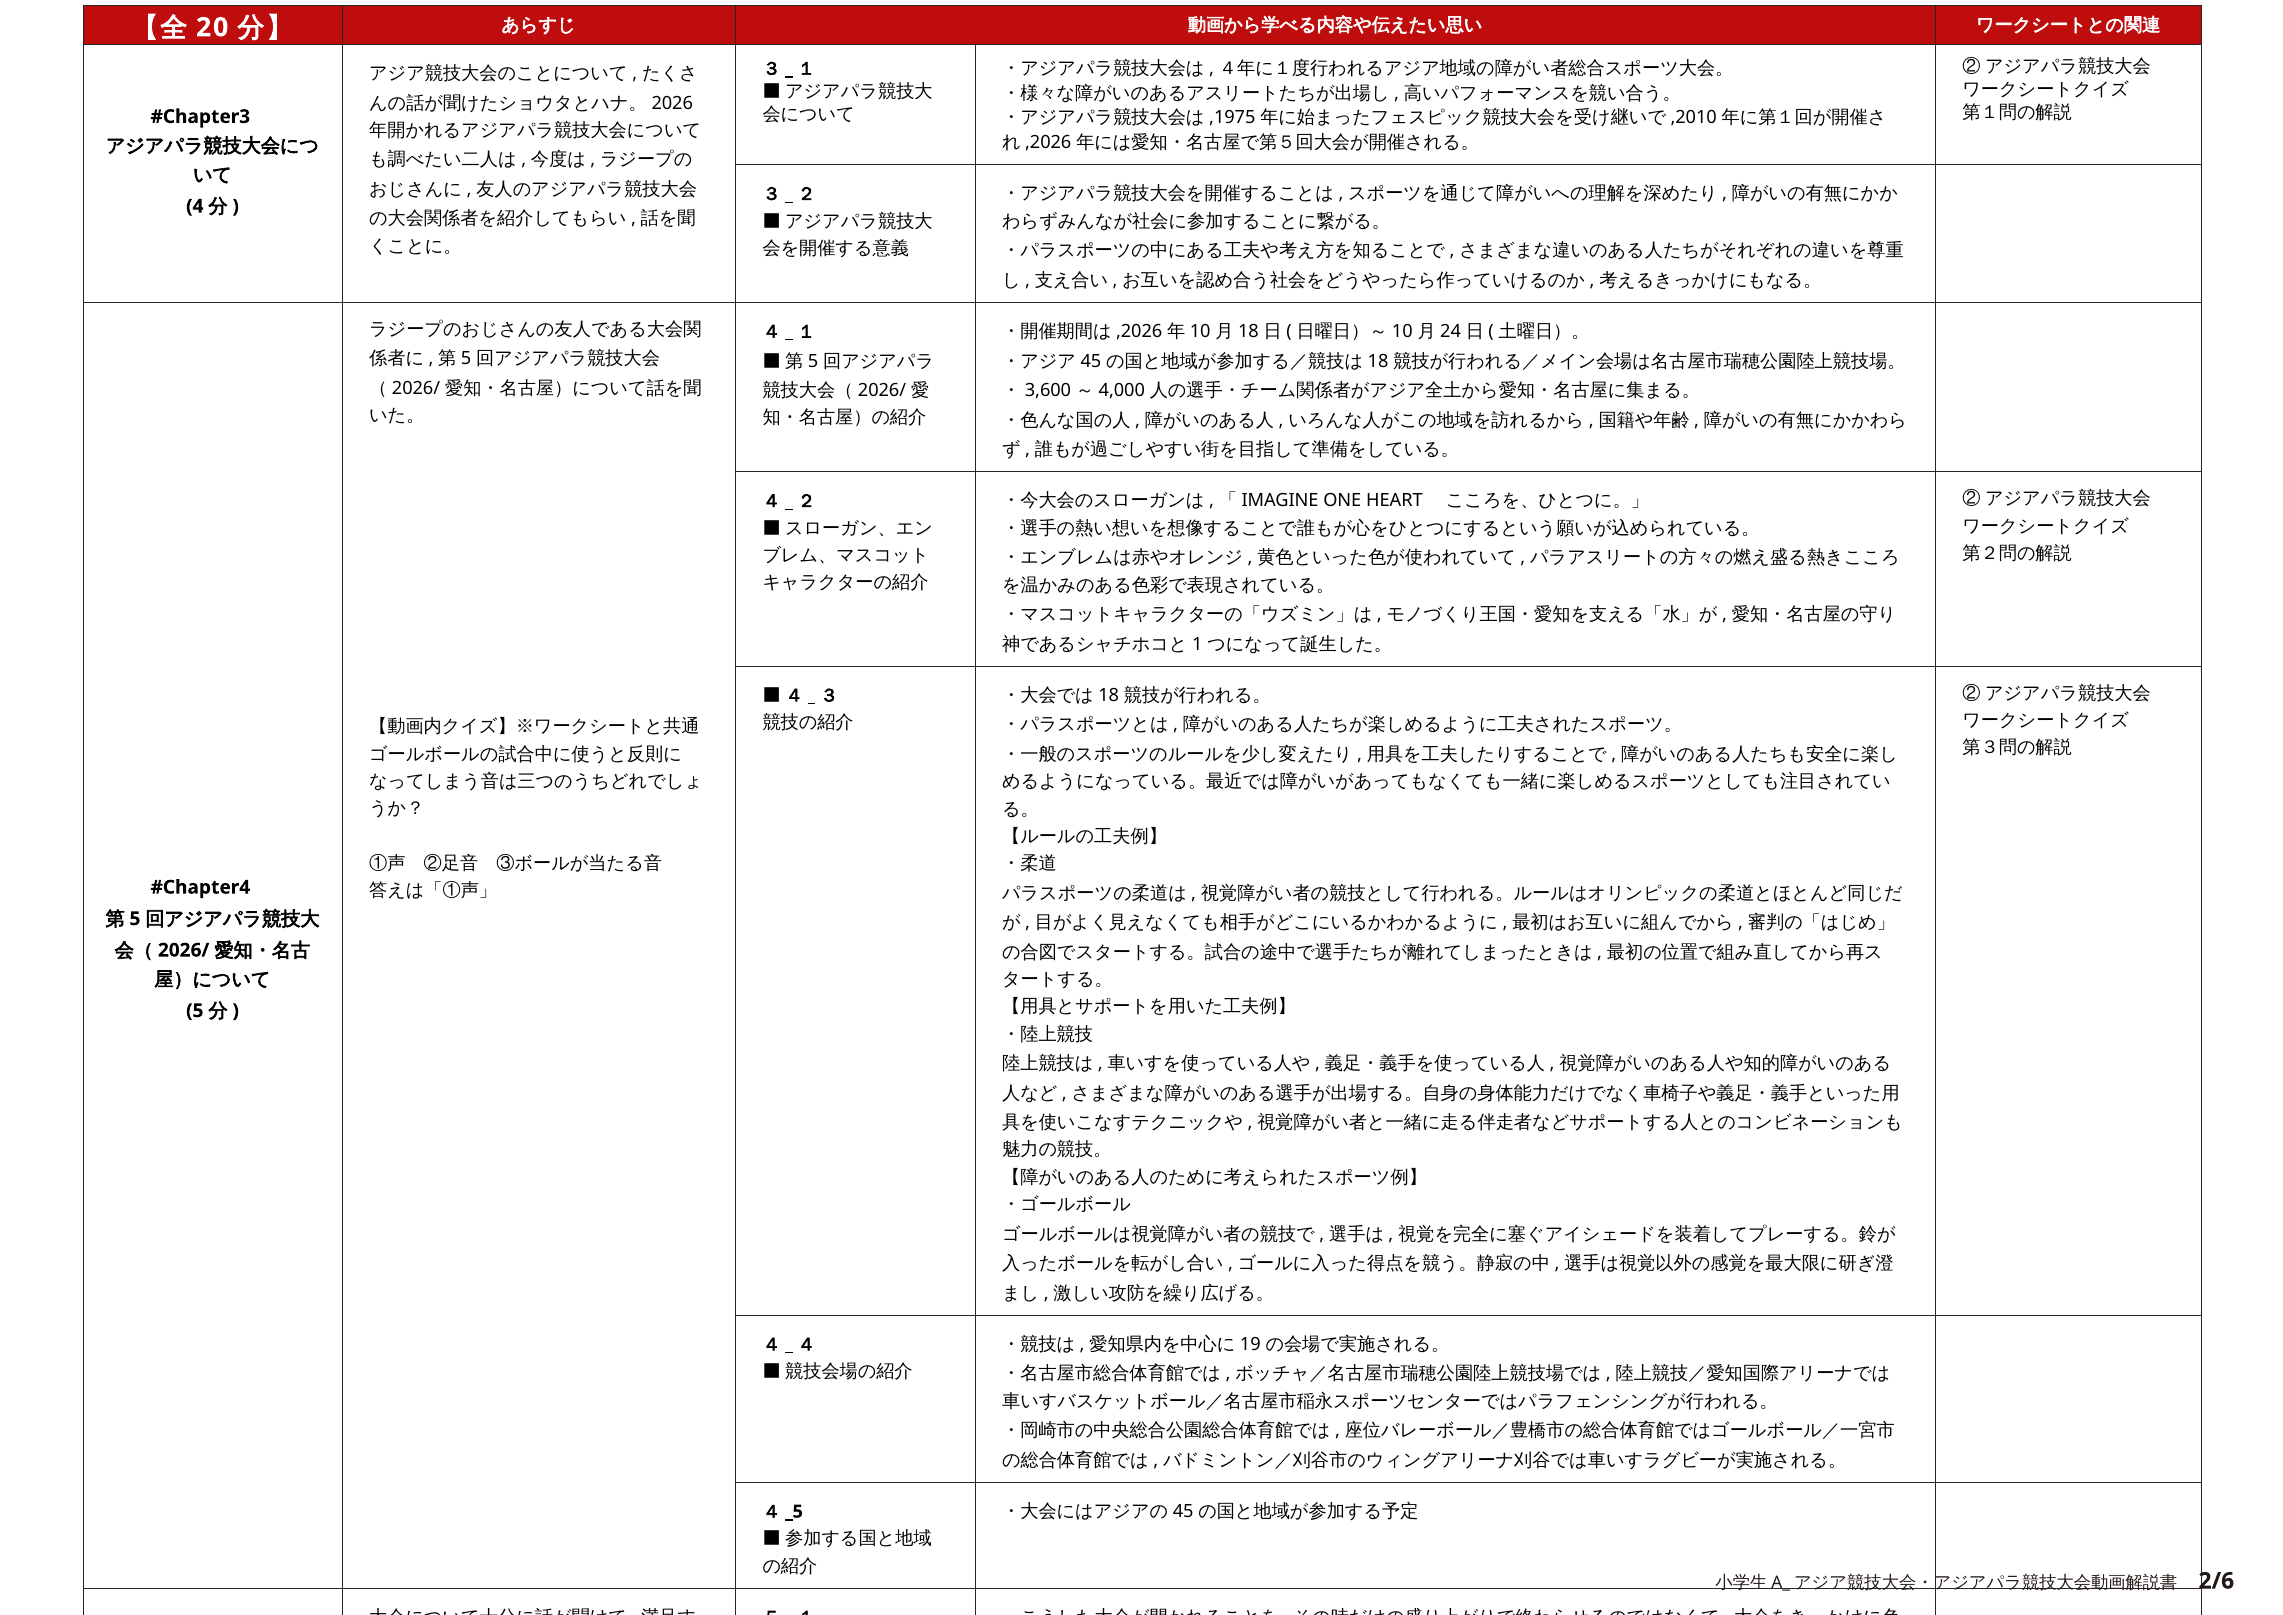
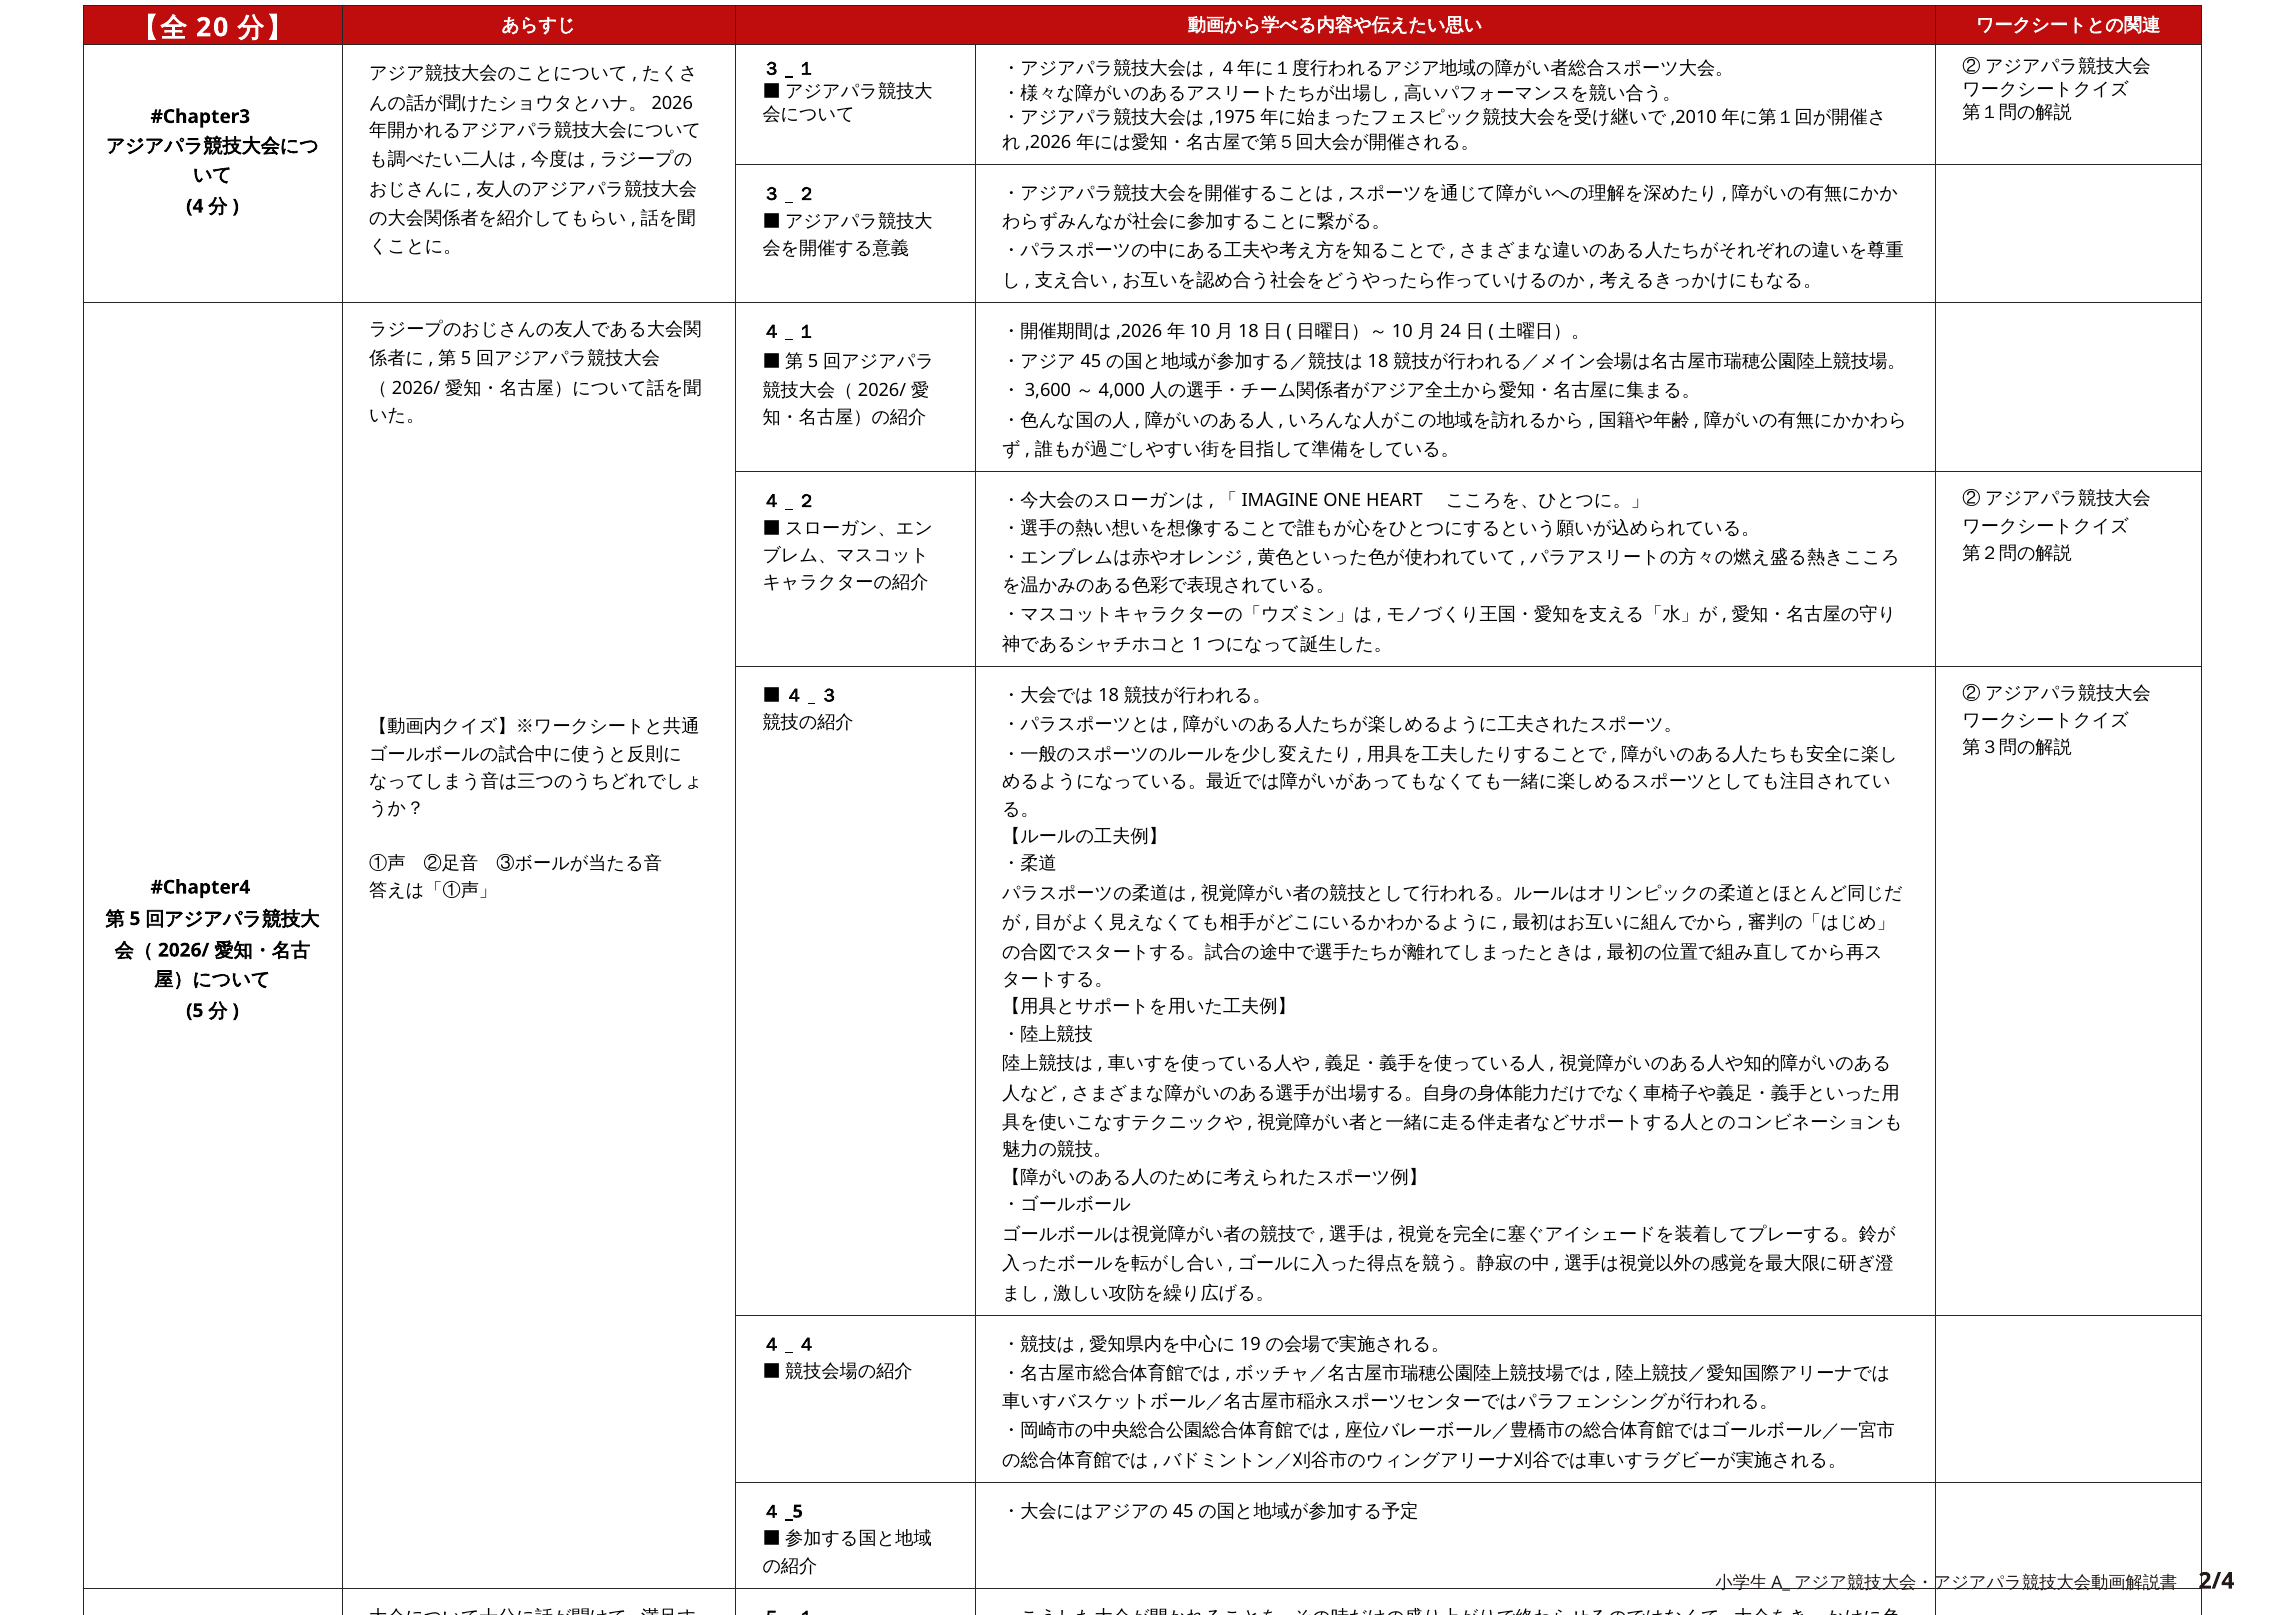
2/6: 2/6 -> 2/4 (2216, 1581)
